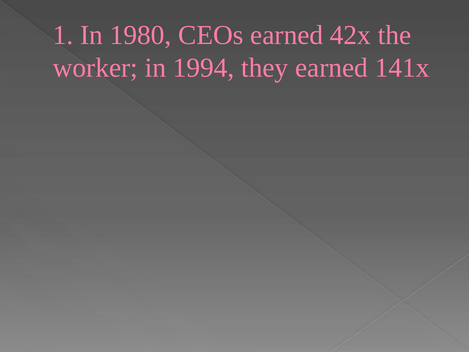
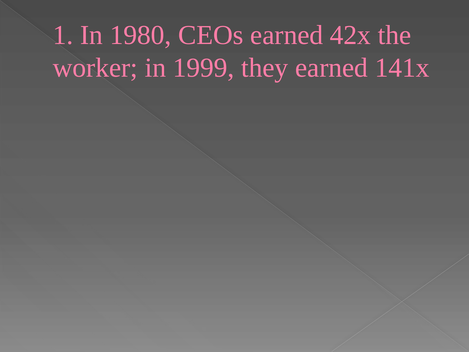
1994: 1994 -> 1999 (204, 68)
